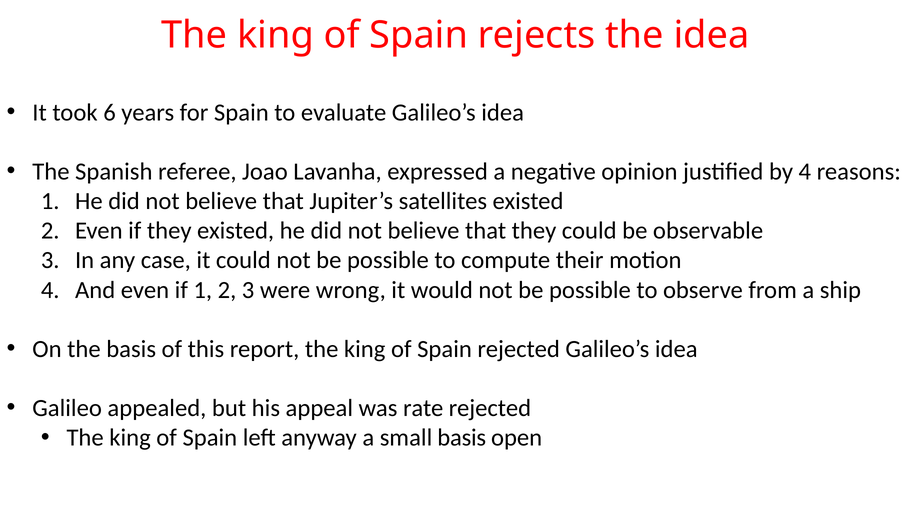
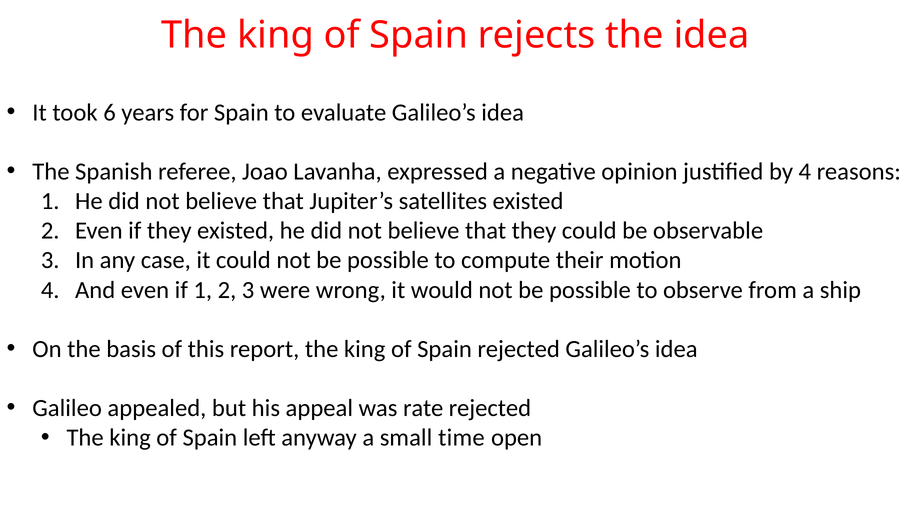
small basis: basis -> time (461, 438)
